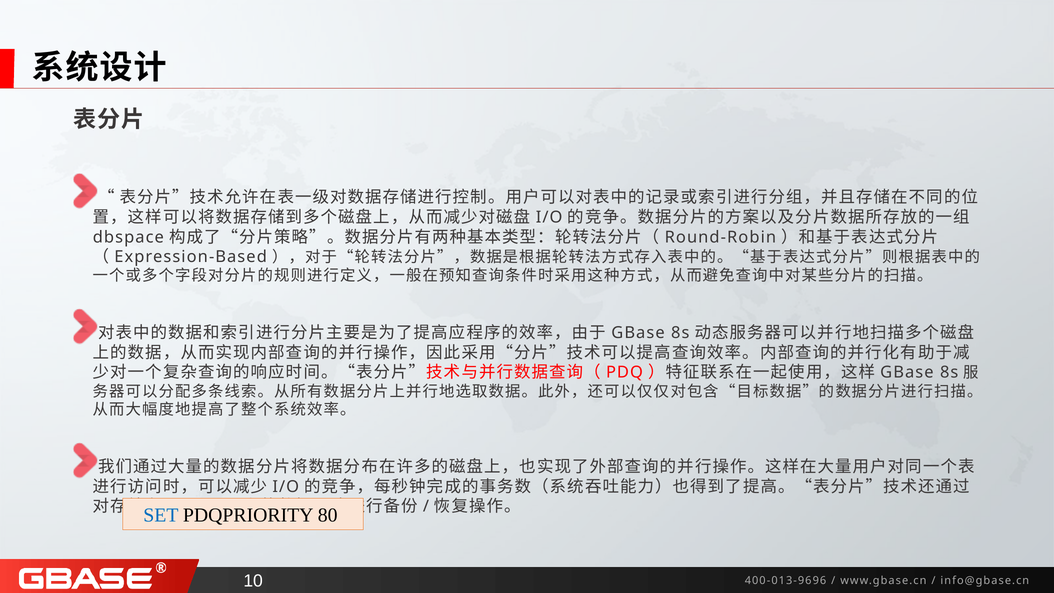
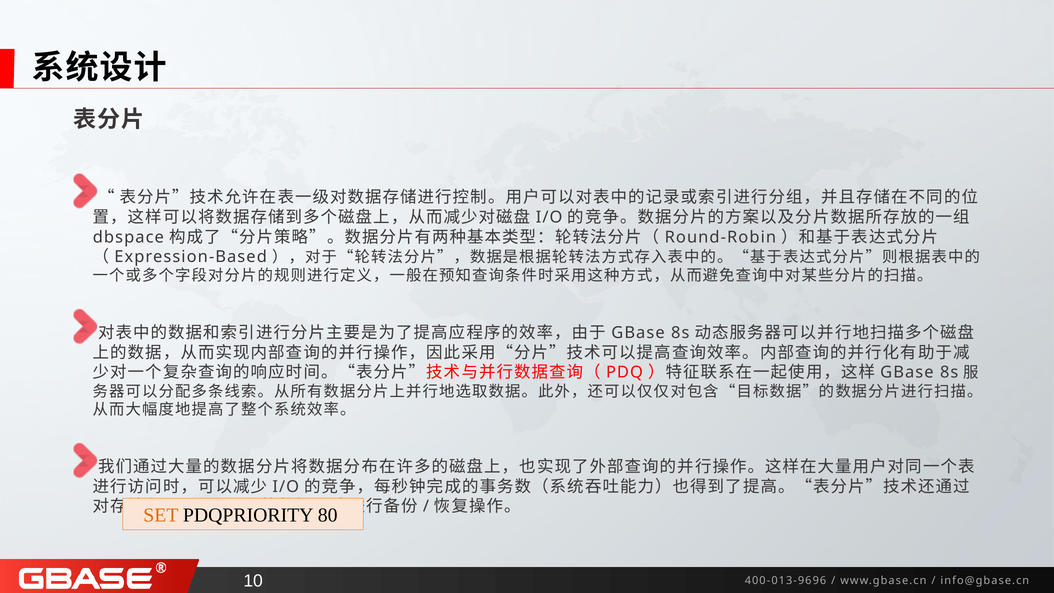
SET colour: blue -> orange (161, 515)
